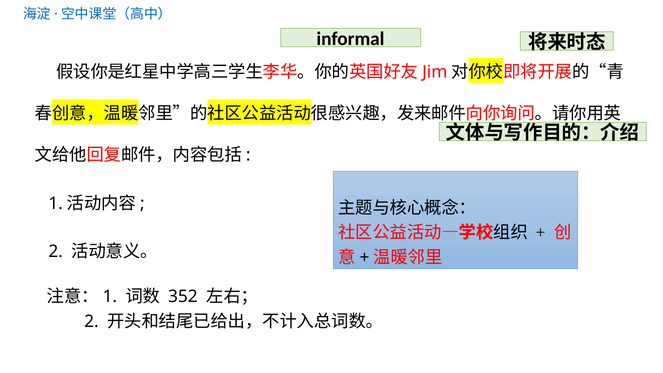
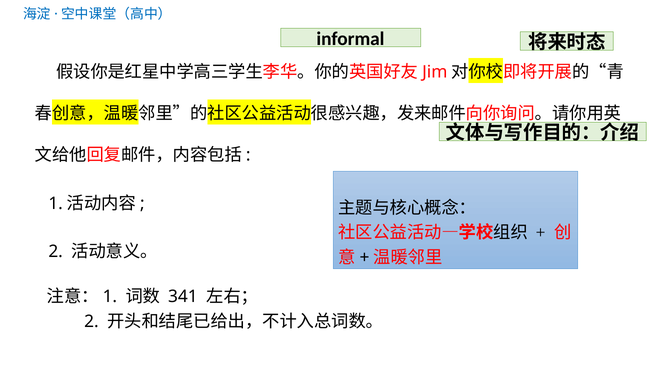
352: 352 -> 341 (183, 296)
